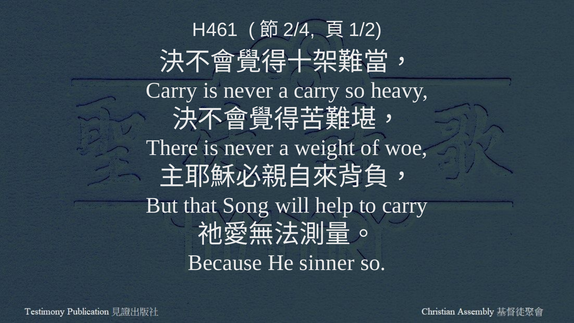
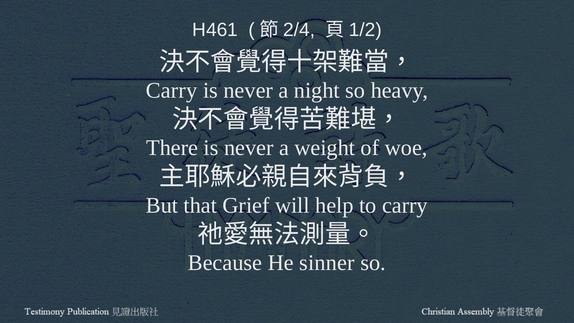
a carry: carry -> night (317, 90)
Song: Song -> Grief (246, 205)
